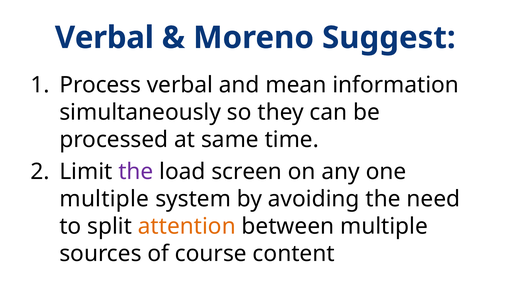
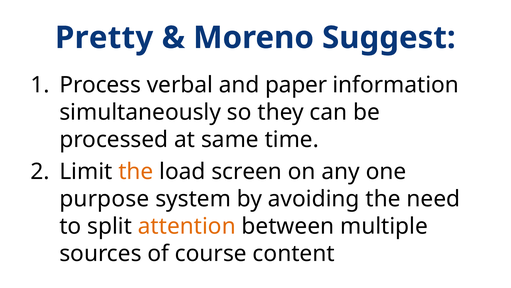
Verbal: Verbal -> Pretty (104, 38)
mean: mean -> paper (296, 85)
the colour: purple -> orange (136, 171)
multiple: multiple -> purpose (104, 199)
